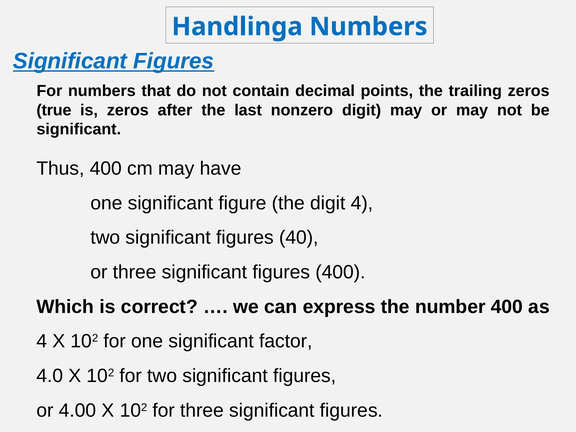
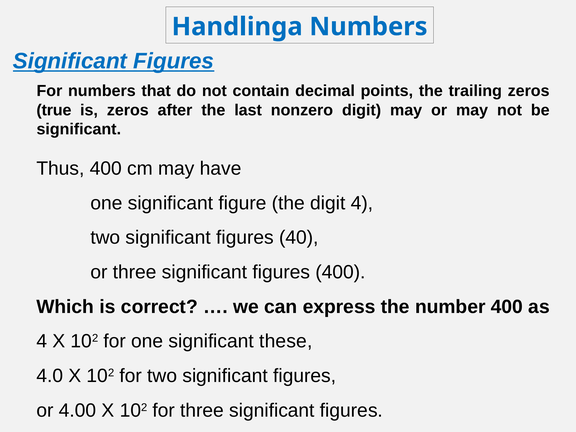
factor: factor -> these (286, 341)
